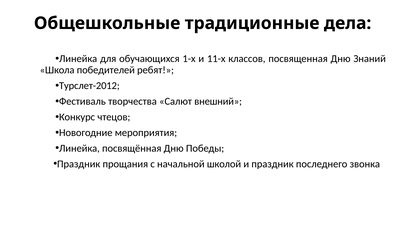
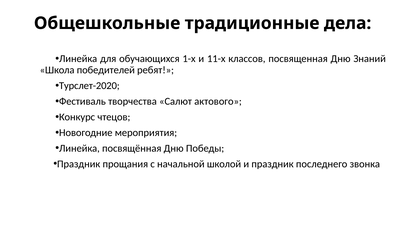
Турслет-2012: Турслет-2012 -> Турслет-2020 (89, 86)
внешний: внешний -> актового (218, 101)
